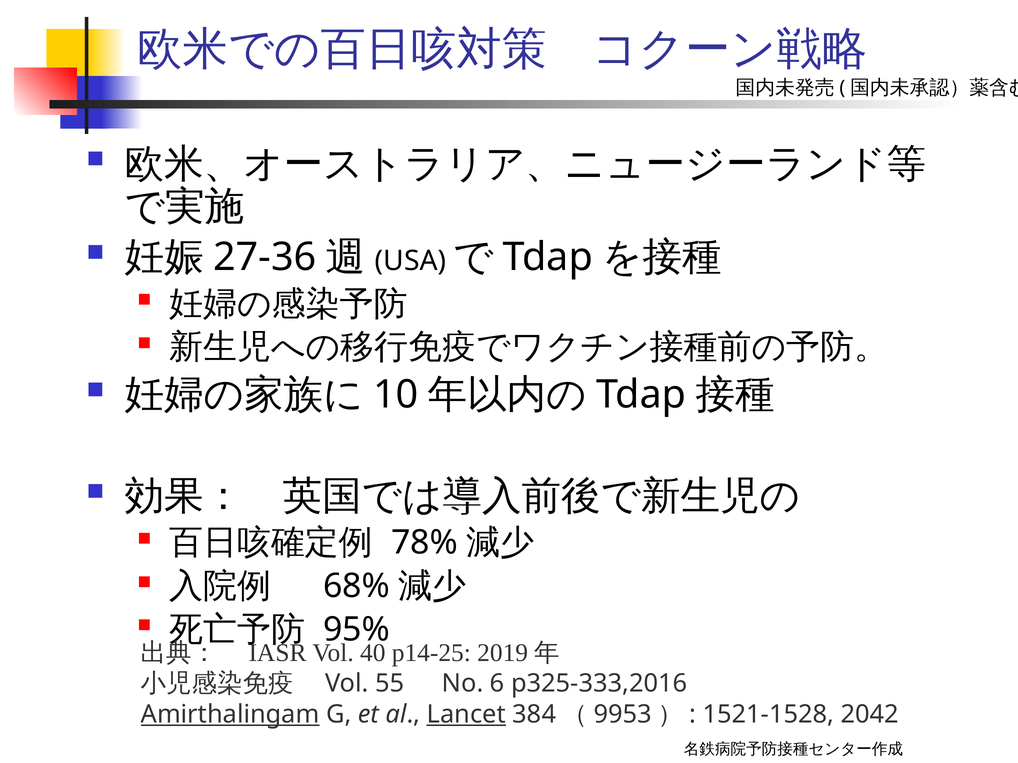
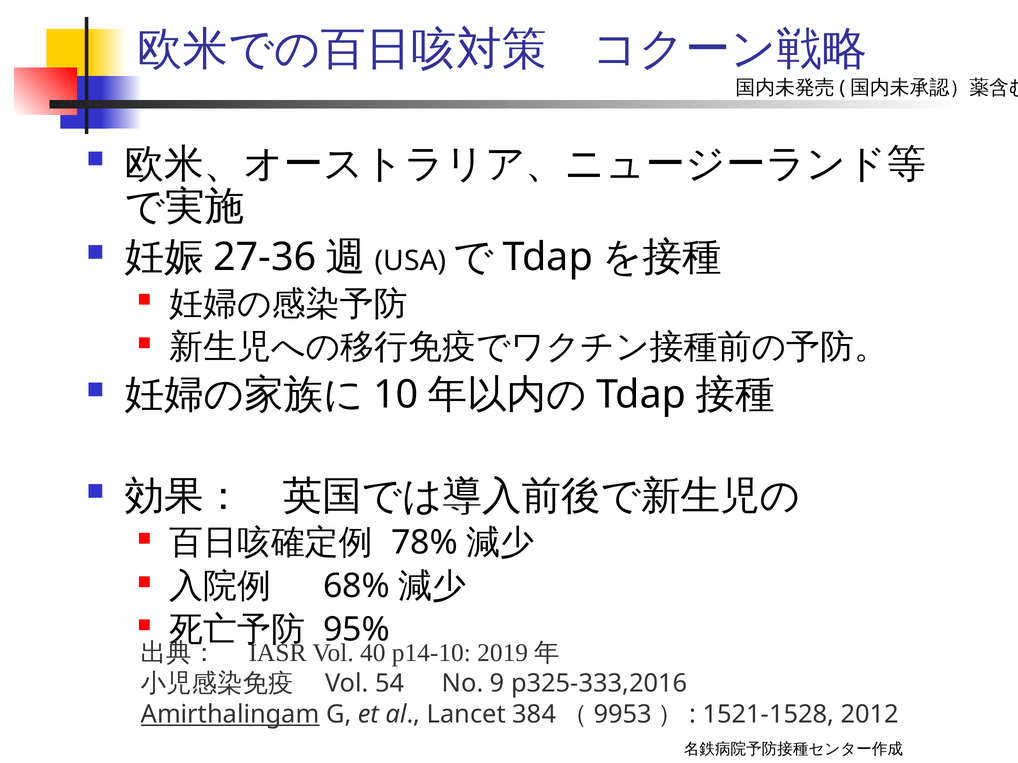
p14-25: p14-25 -> p14-10 (431, 654)
55: 55 -> 54 (390, 684)
6: 6 -> 9 (497, 684)
Lancet underline: present -> none (466, 715)
2042: 2042 -> 2012 (870, 715)
